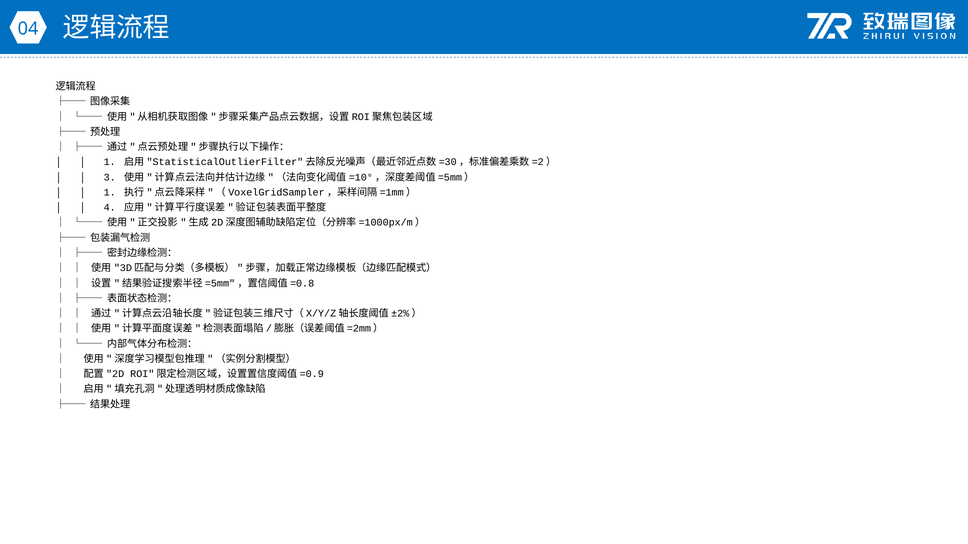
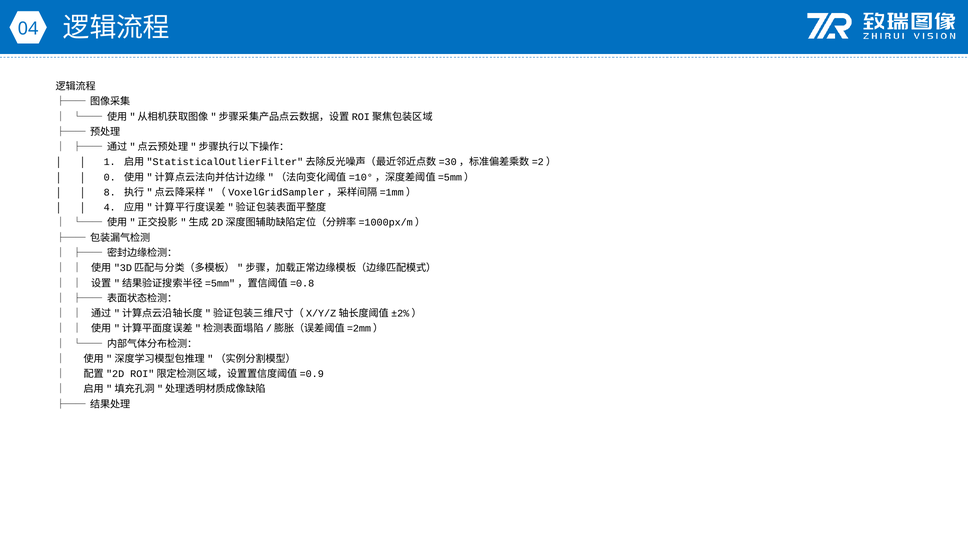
3: 3 -> 0 (110, 177)
1: 1 -> 8 (110, 193)
